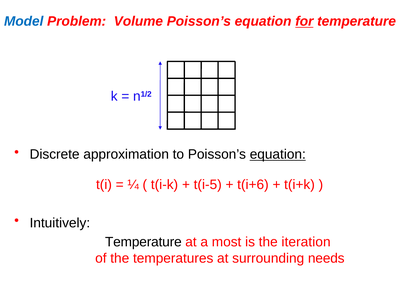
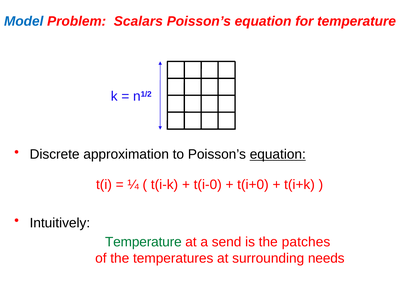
Volume: Volume -> Scalars (138, 21)
for underline: present -> none (304, 21)
t(i-5: t(i-5 -> t(i-0 (208, 184)
t(i+6: t(i+6 -> t(i+0 (253, 184)
Temperature colour: black -> green (143, 242)
most: most -> send (227, 242)
iteration: iteration -> patches (306, 242)
